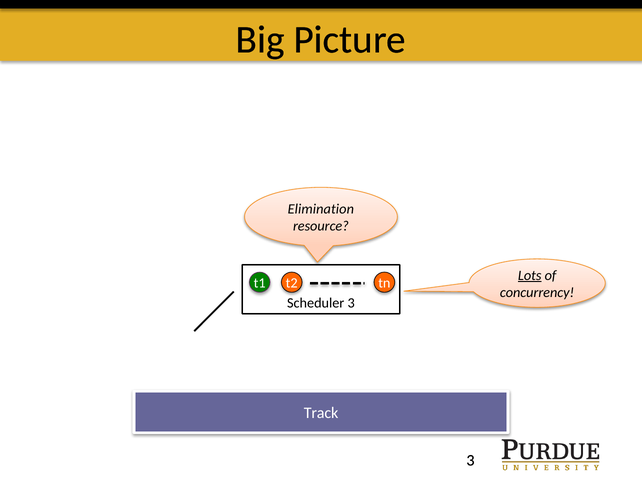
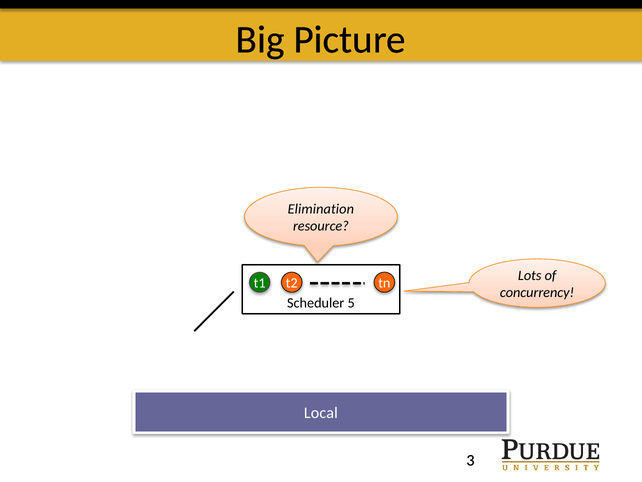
Lots underline: present -> none (530, 275)
Scheduler 3: 3 -> 5 (351, 303)
Track: Track -> Local (321, 413)
